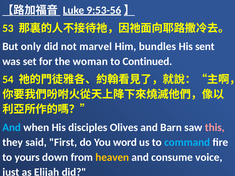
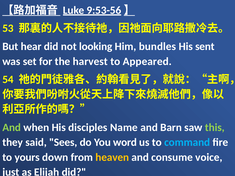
only: only -> hear (31, 47)
marvel: marvel -> looking (96, 47)
woman: woman -> harvest (90, 61)
Continued: Continued -> Appeared (147, 61)
And colour: light blue -> light green (12, 128)
Olives: Olives -> Name (124, 128)
this colour: pink -> light green (215, 128)
First: First -> Sees (63, 143)
